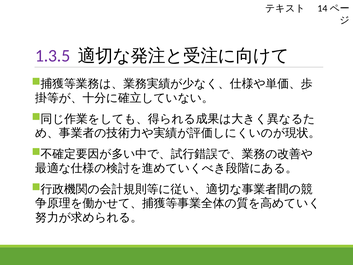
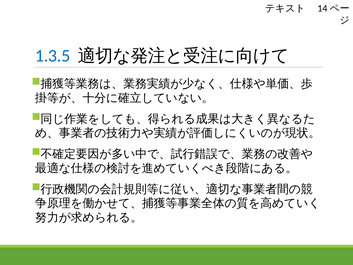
1.3.5 colour: purple -> blue (53, 56)
